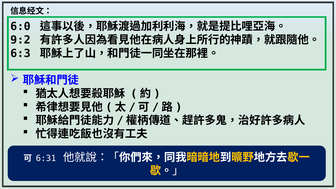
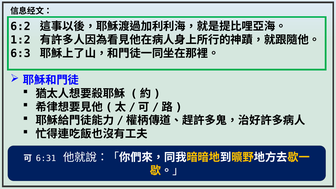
6:0: 6:0 -> 6:2 (20, 26)
9:2: 9:2 -> 1:2 (20, 40)
